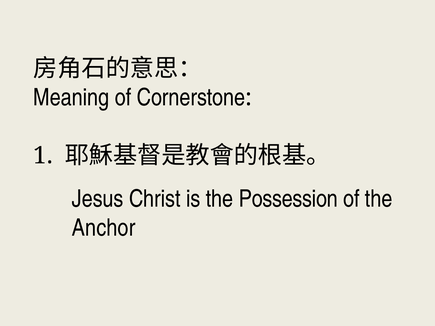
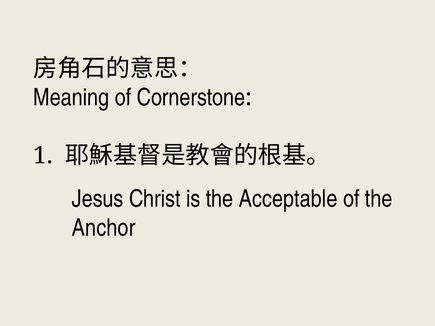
Possession: Possession -> Acceptable (288, 199)
